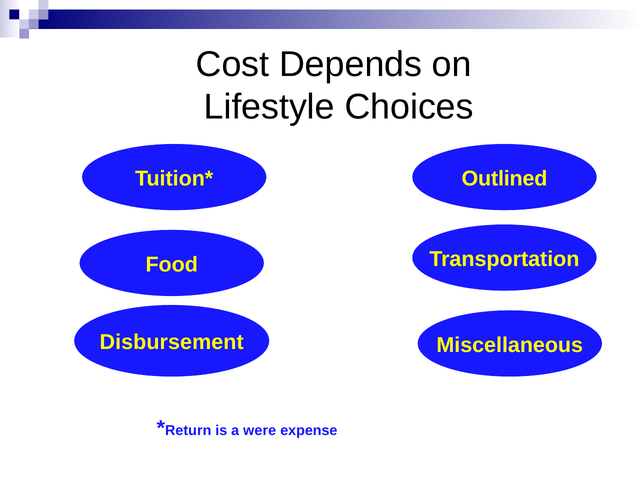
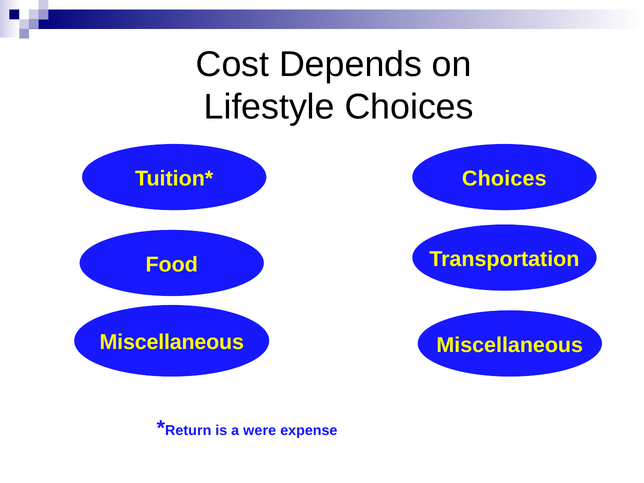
Outlined: Outlined -> Choices (504, 179)
Disbursement: Disbursement -> Miscellaneous (172, 342)
